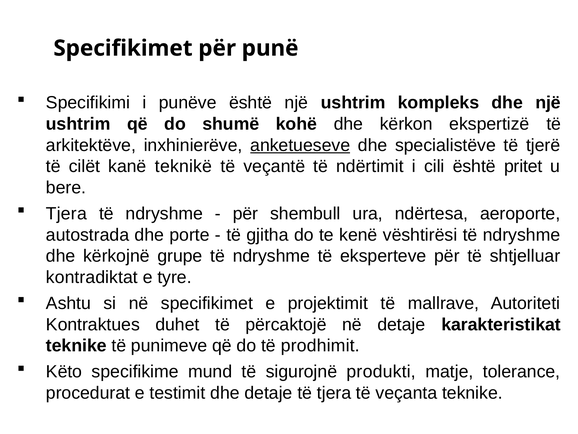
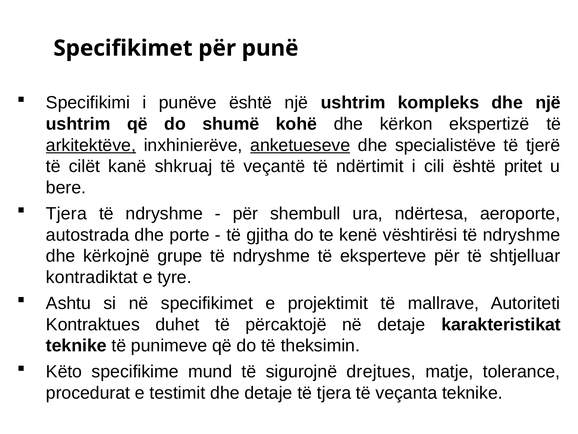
arkitektëve underline: none -> present (91, 145)
teknikë: teknikë -> shkruaj (183, 166)
prodhimit: prodhimit -> theksimin (320, 345)
produkti: produkti -> drejtues (381, 371)
